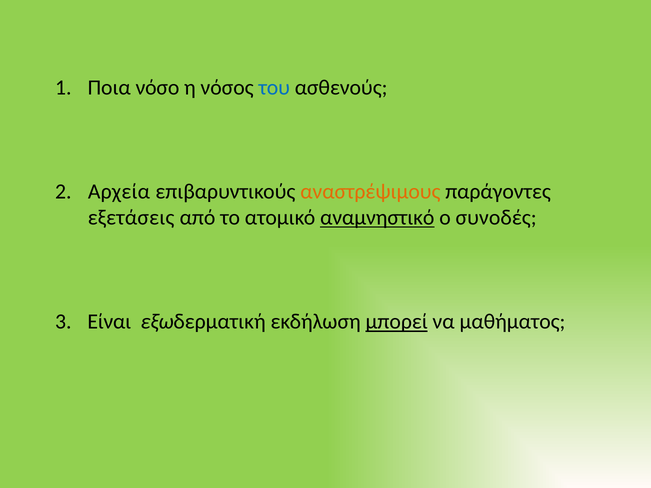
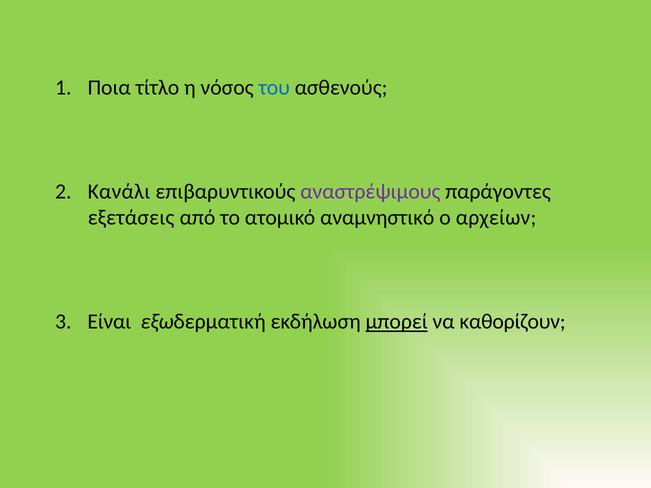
νόσο: νόσο -> τίτλο (157, 88)
Αρχεία: Αρχεία -> Κανάλι (119, 192)
αναστρέψιμους colour: orange -> purple (370, 192)
αναμνηστικό underline: present -> none (377, 218)
συνοδές: συνοδές -> αρχείων (496, 218)
μαθήματος: μαθήματος -> καθορίζουν (513, 322)
